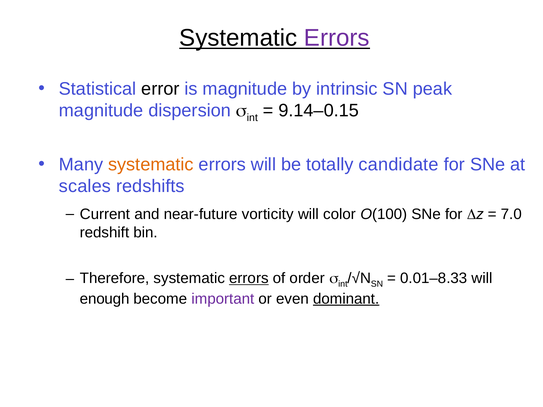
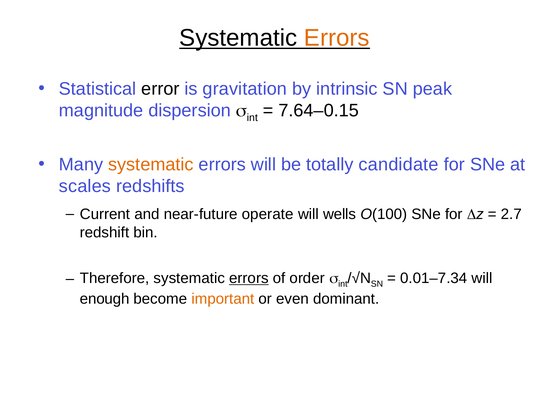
Errors colour: purple -> orange (337, 38)
is magnitude: magnitude -> gravitation (245, 89)
9.14–0.15: 9.14–0.15 -> 7.64–0.15 (319, 111)
vorticity: vorticity -> operate (268, 214)
color: color -> wells (340, 214)
7.0: 7.0 -> 2.7 (511, 214)
0.01–8.33: 0.01–8.33 -> 0.01–7.34 (434, 278)
important colour: purple -> orange (223, 299)
dominant underline: present -> none (346, 299)
